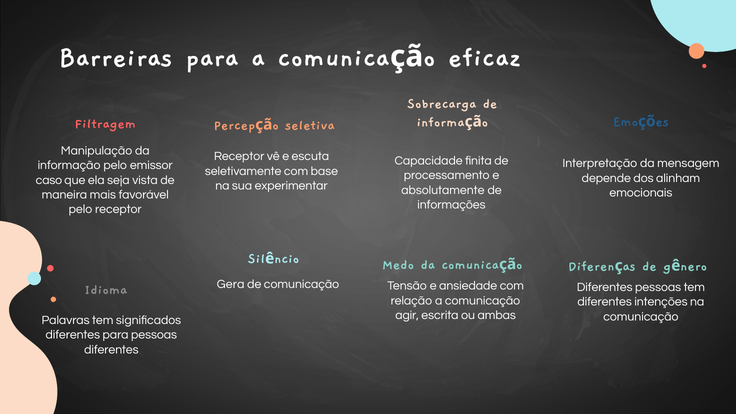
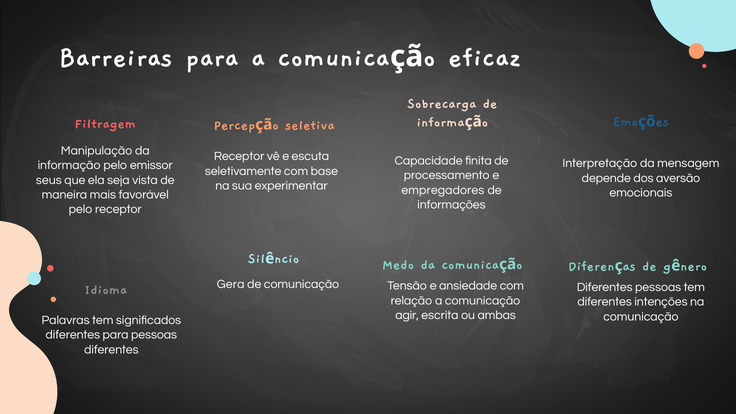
alinham: alinham -> aversão (678, 178)
caso: caso -> seus (49, 180)
absolutamente: absolutamente -> empregadores (443, 190)
